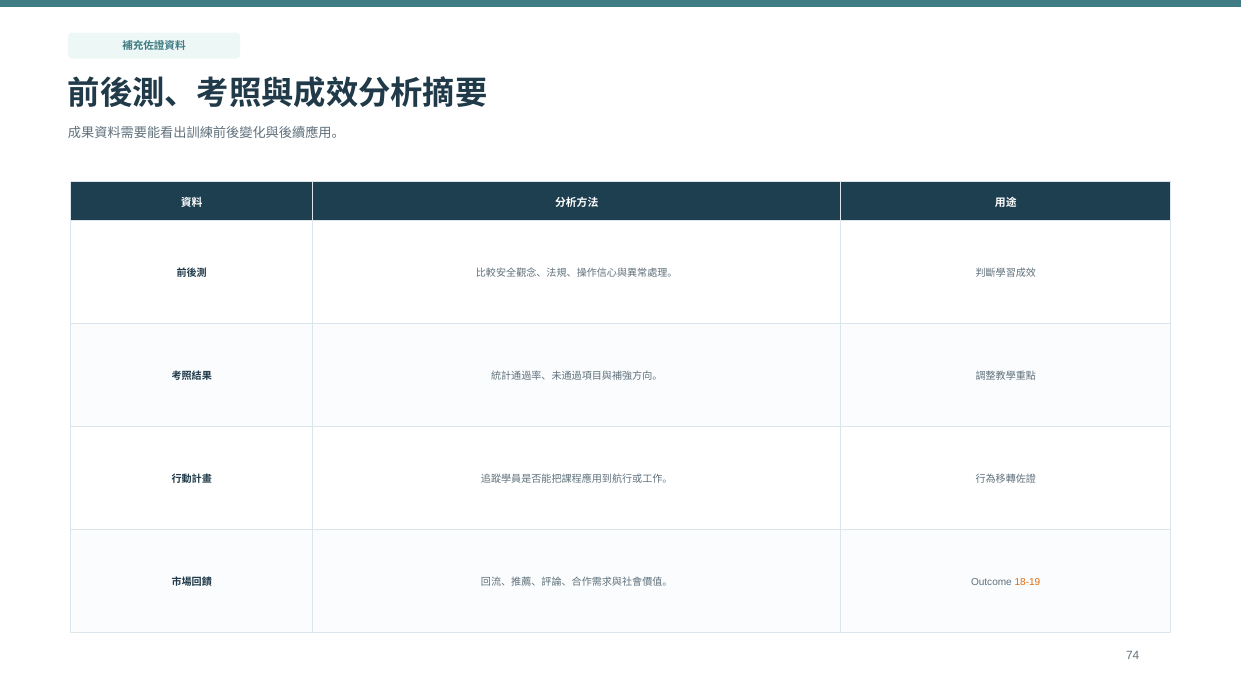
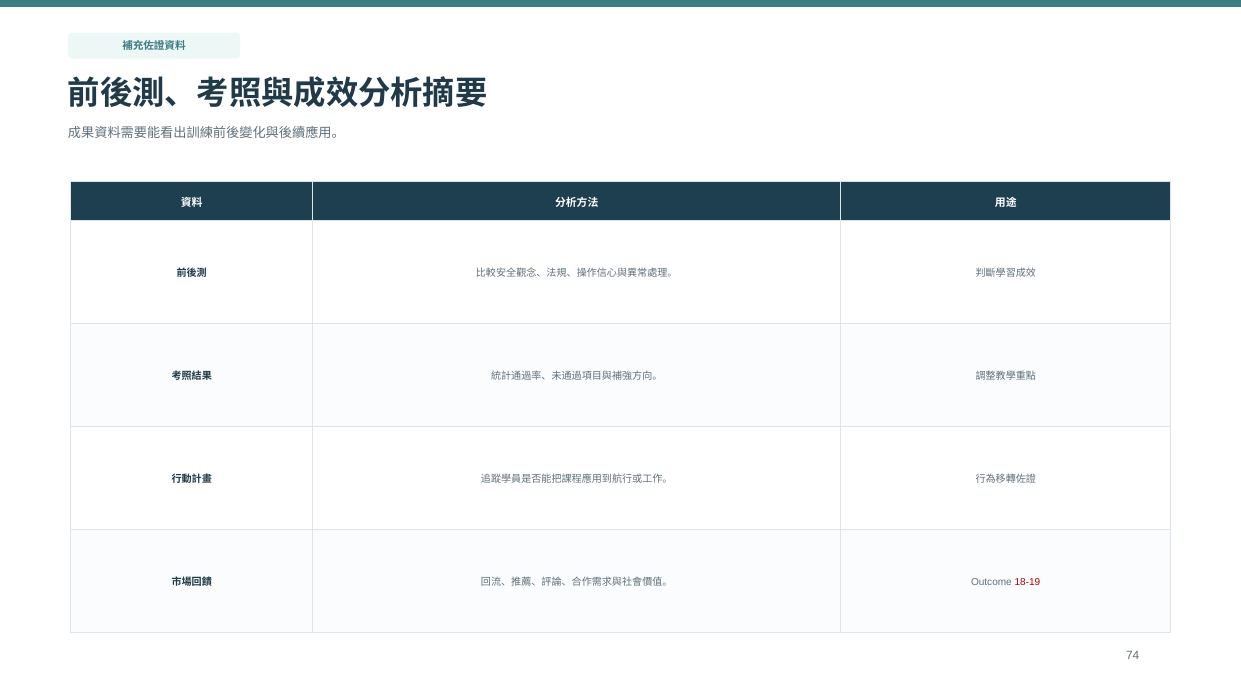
18-19 colour: orange -> red (1027, 582)
